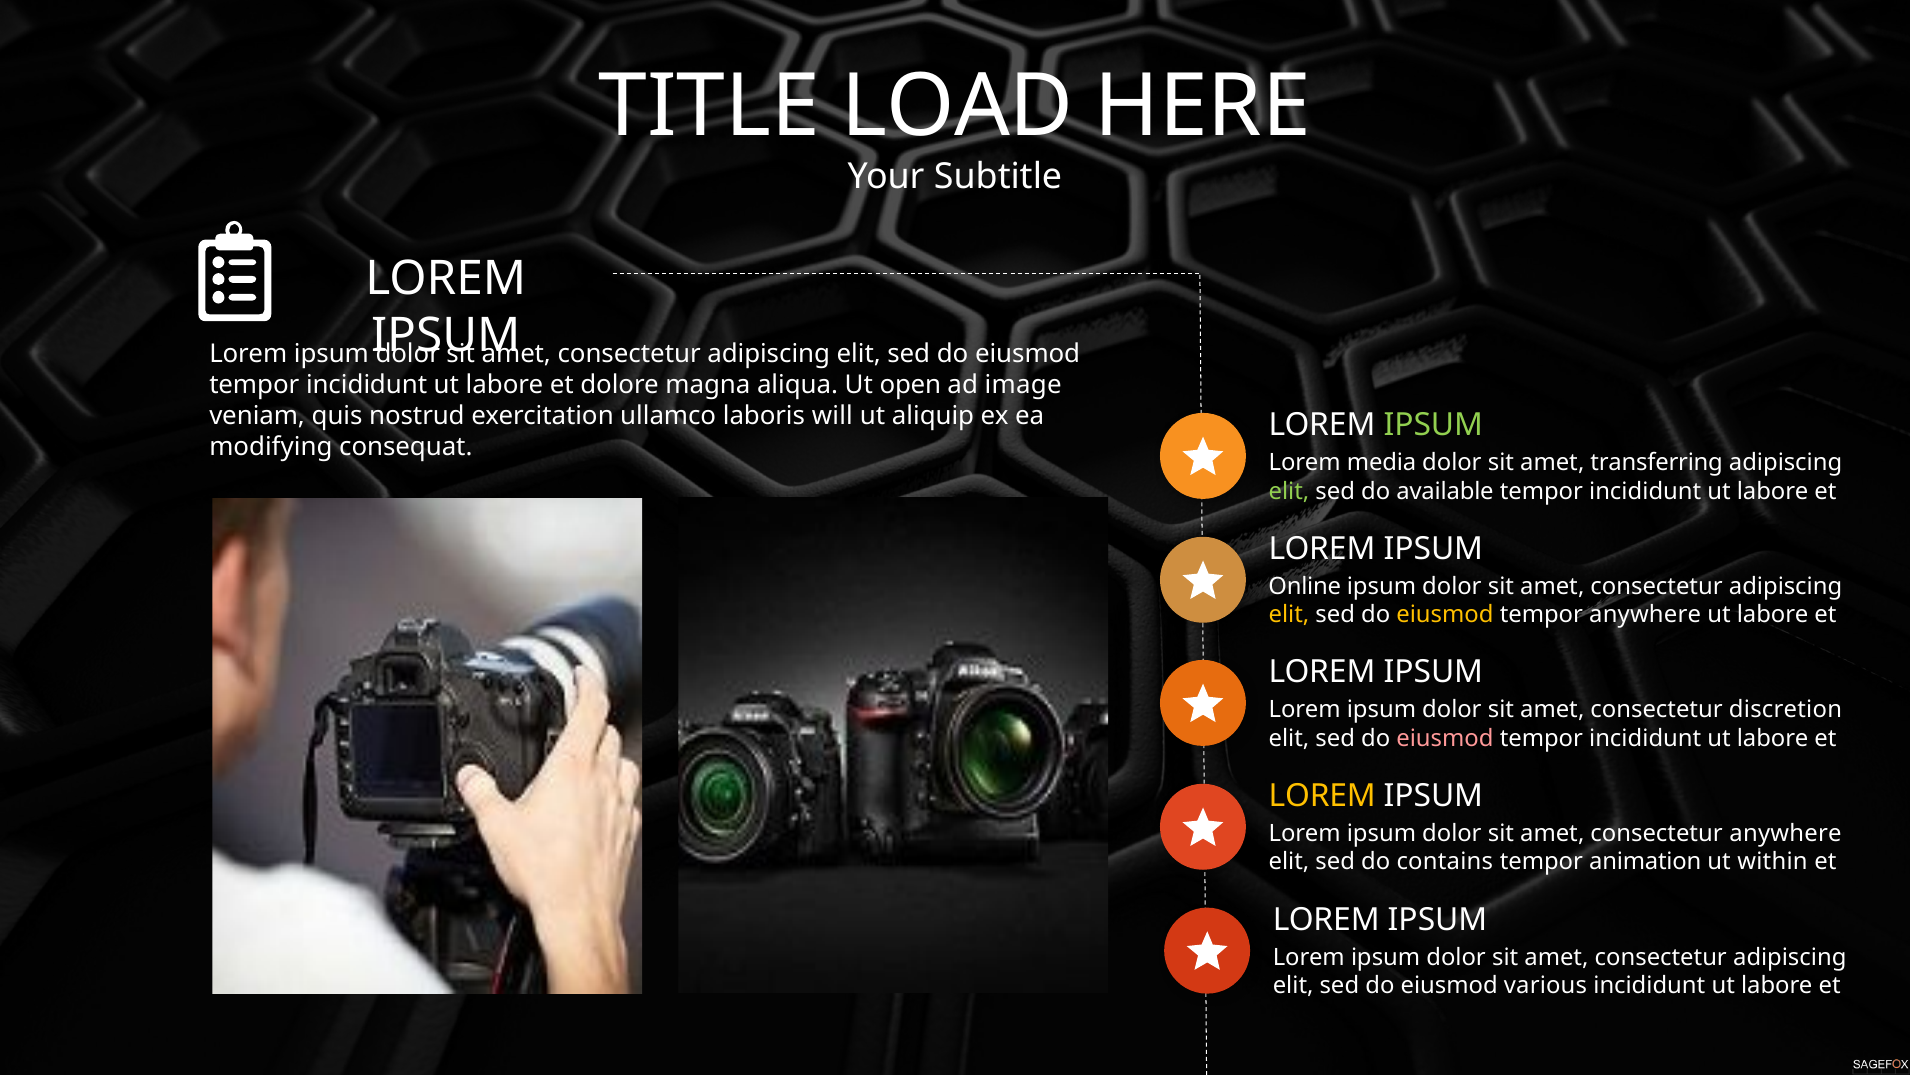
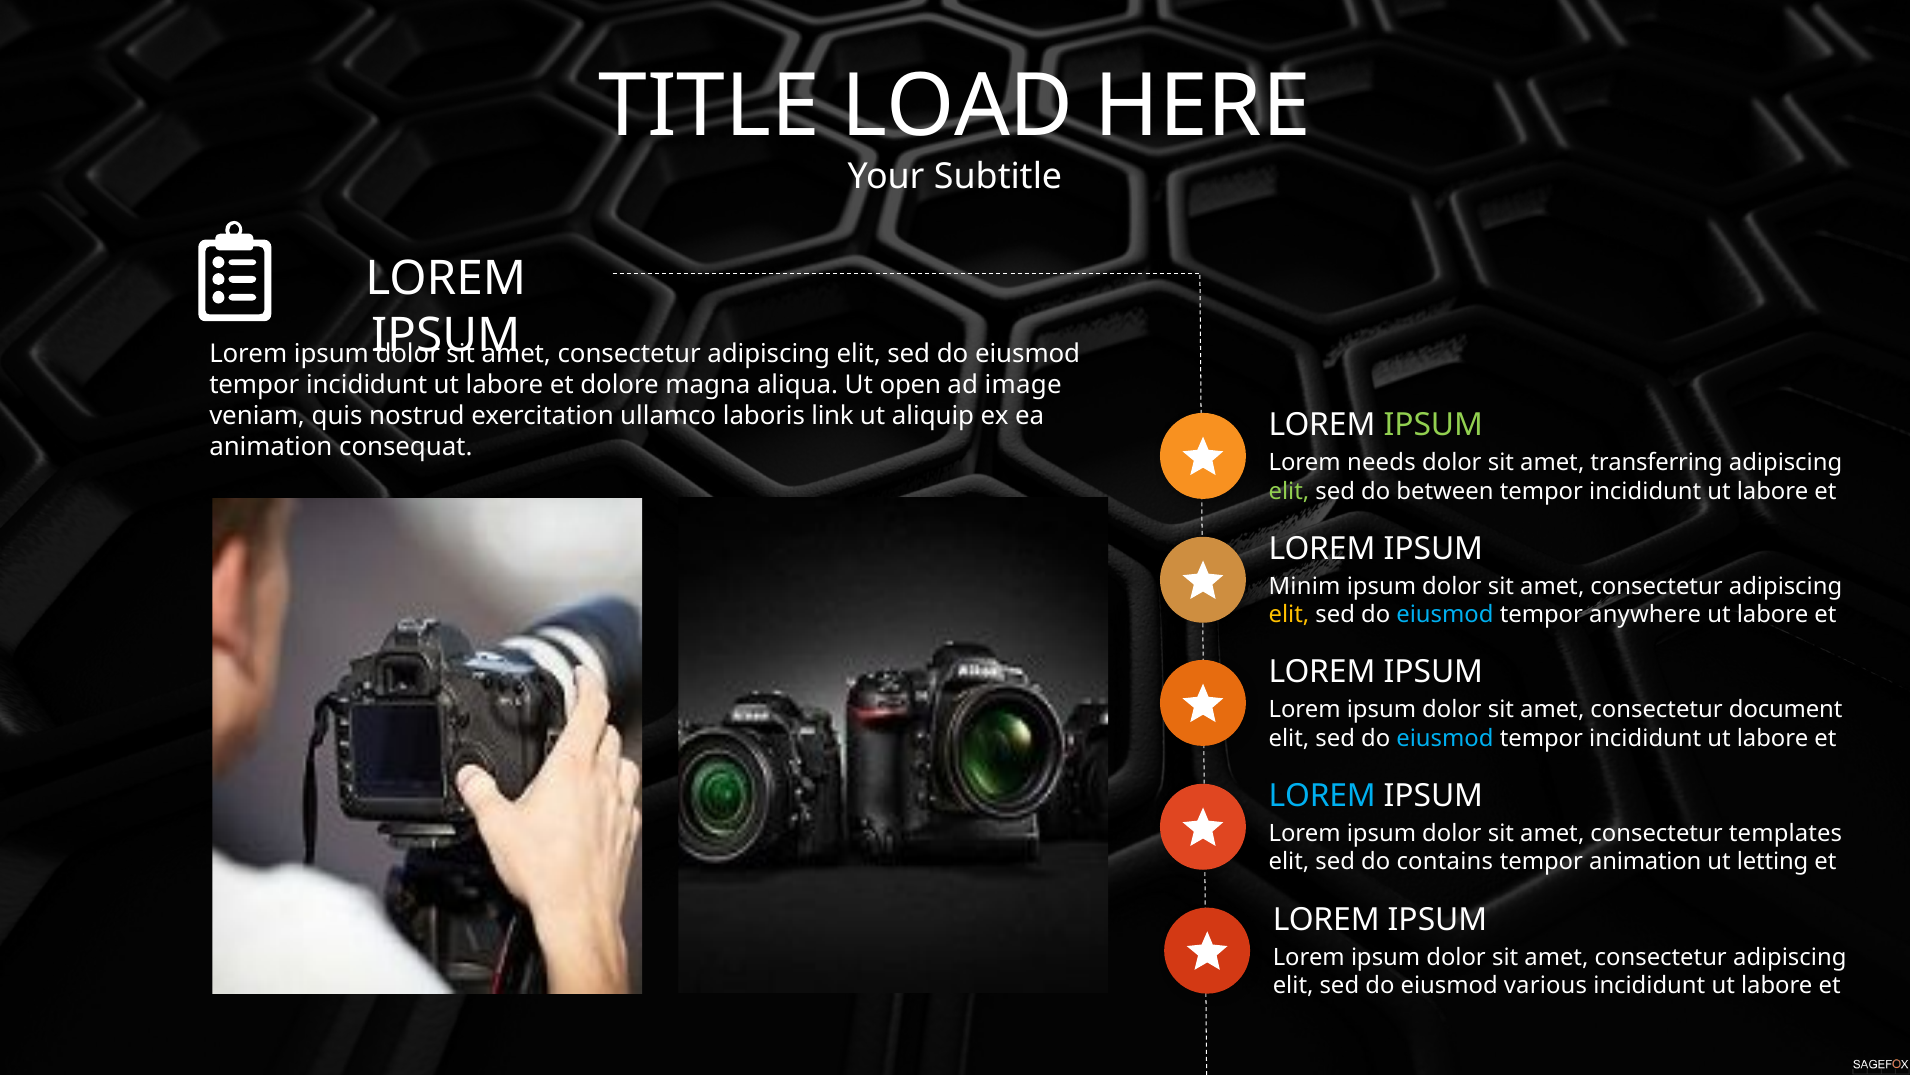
will: will -> link (833, 416)
modifying: modifying -> animation (271, 447)
media: media -> needs (1381, 462)
available: available -> between (1445, 491)
Online: Online -> Minim (1305, 586)
eiusmod colour: yellow -> light blue (1445, 615)
discretion: discretion -> document (1786, 709)
eiusmod colour: pink -> light blue (1445, 738)
LOREM colour: yellow -> light blue (1322, 795)
consectetur anywhere: anywhere -> templates (1786, 833)
within: within -> letting (1773, 862)
